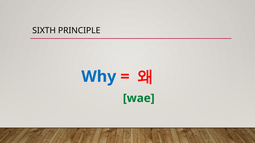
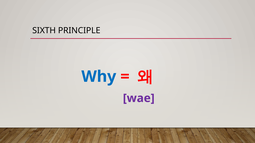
wae colour: green -> purple (139, 98)
